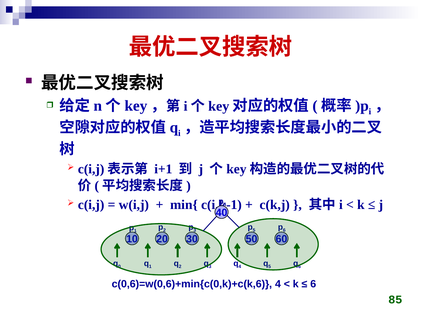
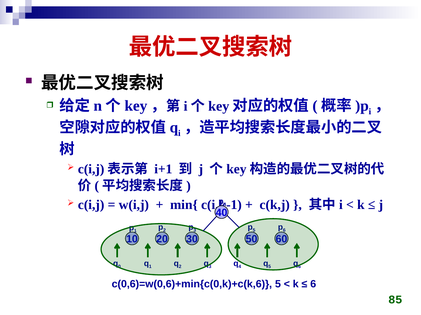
c(0,6)=w(0,6)+min{c(0,k)+c(k,6 4: 4 -> 5 (278, 285)
